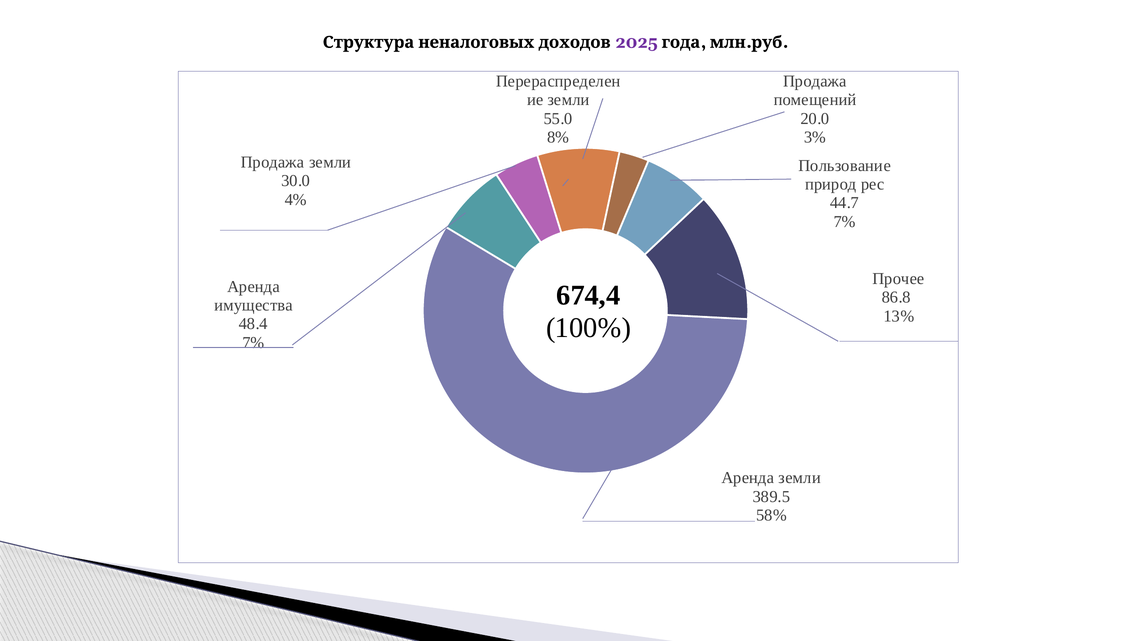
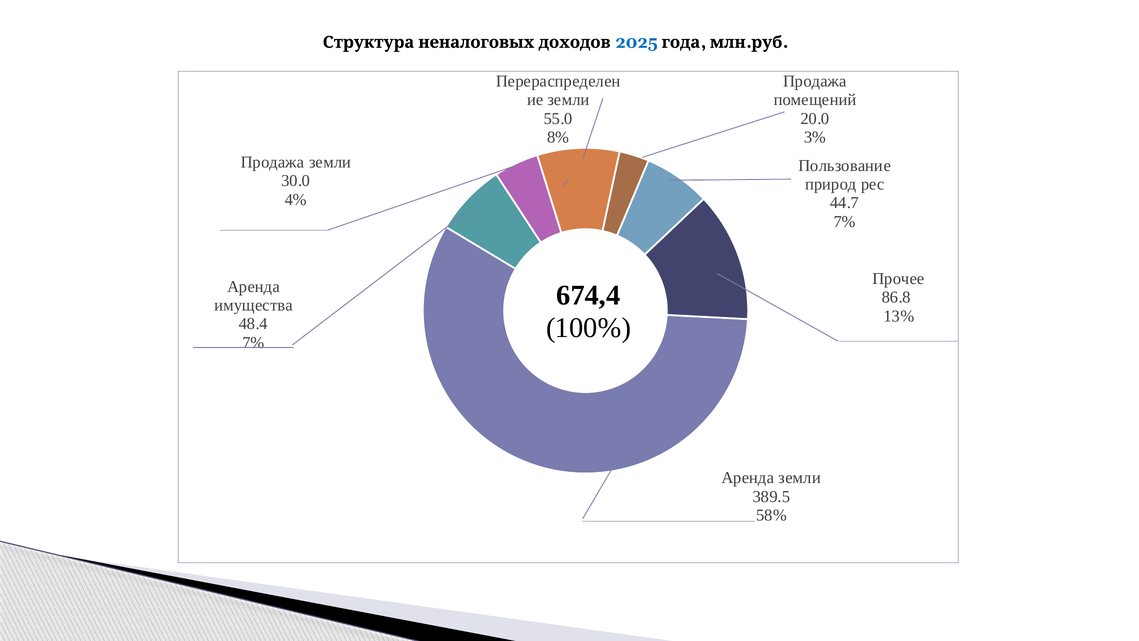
2025 colour: purple -> blue (637, 42)
